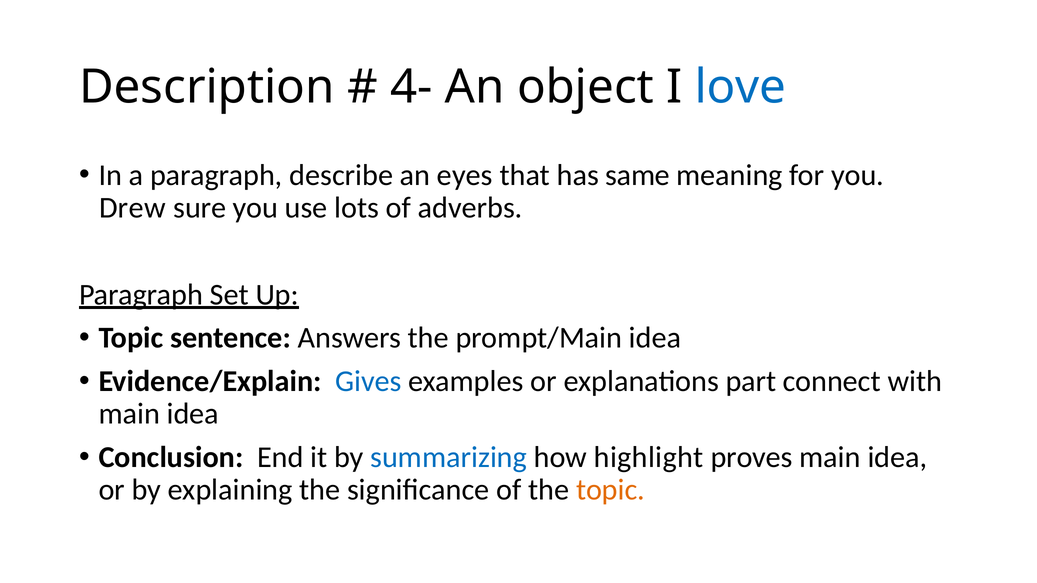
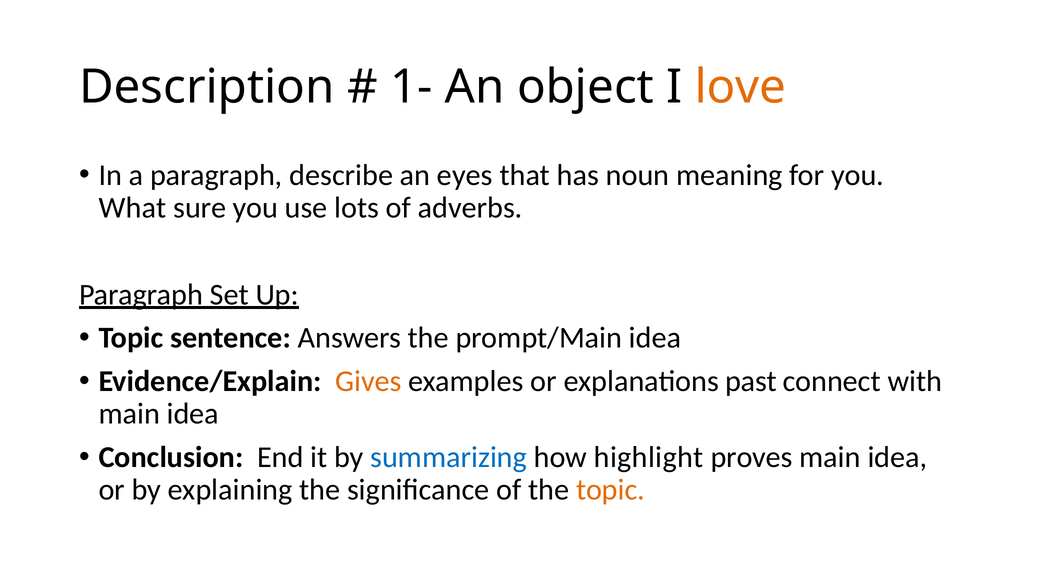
4-: 4- -> 1- (411, 87)
love colour: blue -> orange (740, 87)
same: same -> noun (638, 175)
Drew: Drew -> What (132, 208)
Gives colour: blue -> orange (368, 382)
part: part -> past (751, 382)
